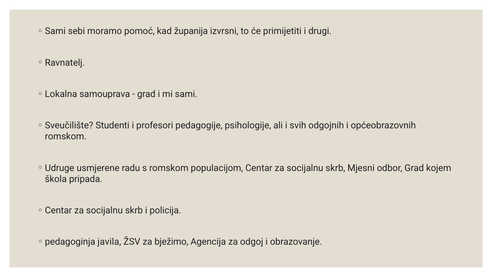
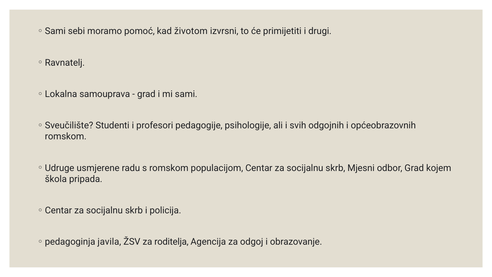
županija: županija -> životom (191, 31)
bježimo: bježimo -> roditelja (171, 242)
